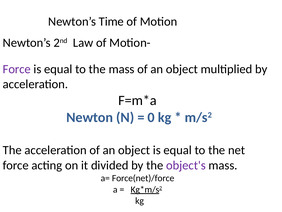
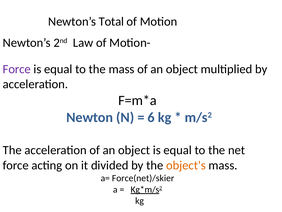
Time: Time -> Total (111, 22)
0: 0 -> 6 (151, 117)
object's colour: purple -> orange (186, 165)
Force(net)/force: Force(net)/force -> Force(net)/skier (143, 178)
